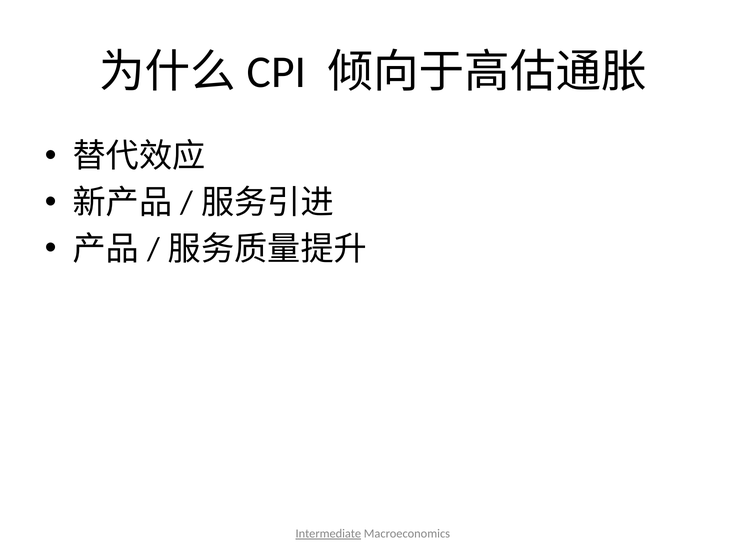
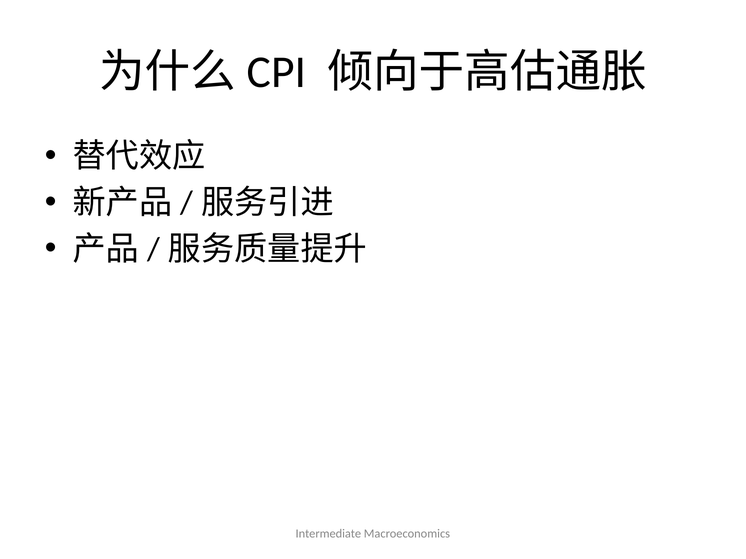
Intermediate underline: present -> none (328, 534)
